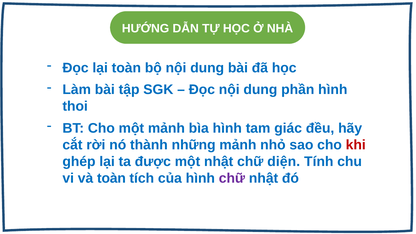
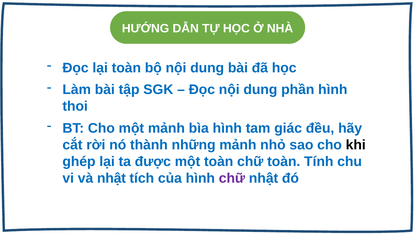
khi colour: red -> black (356, 145)
một nhật: nhật -> toàn (219, 162)
chữ diện: diện -> toàn (284, 162)
và toàn: toàn -> nhật (111, 178)
